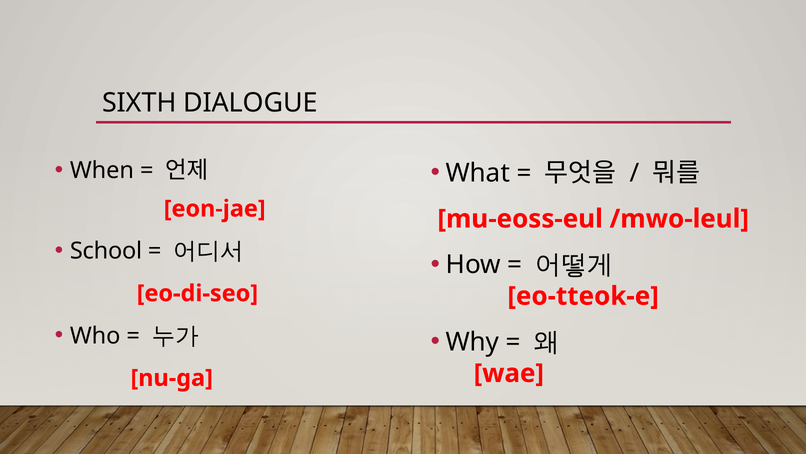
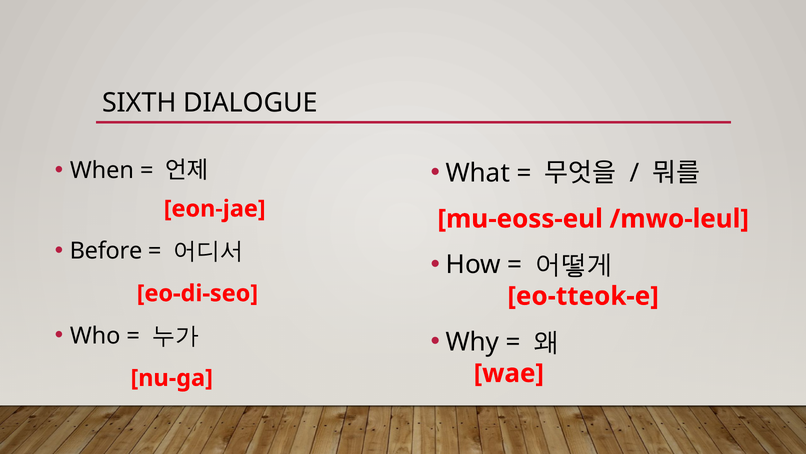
School: School -> Before (106, 251)
